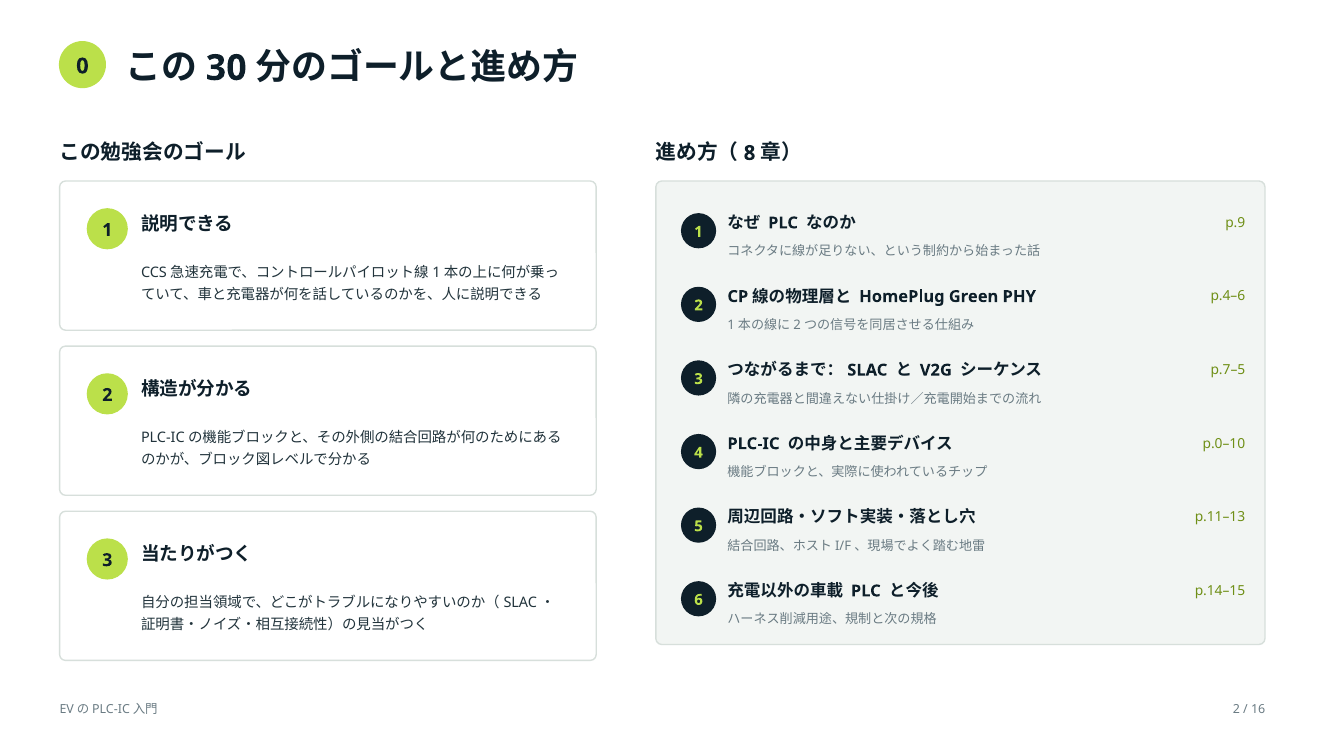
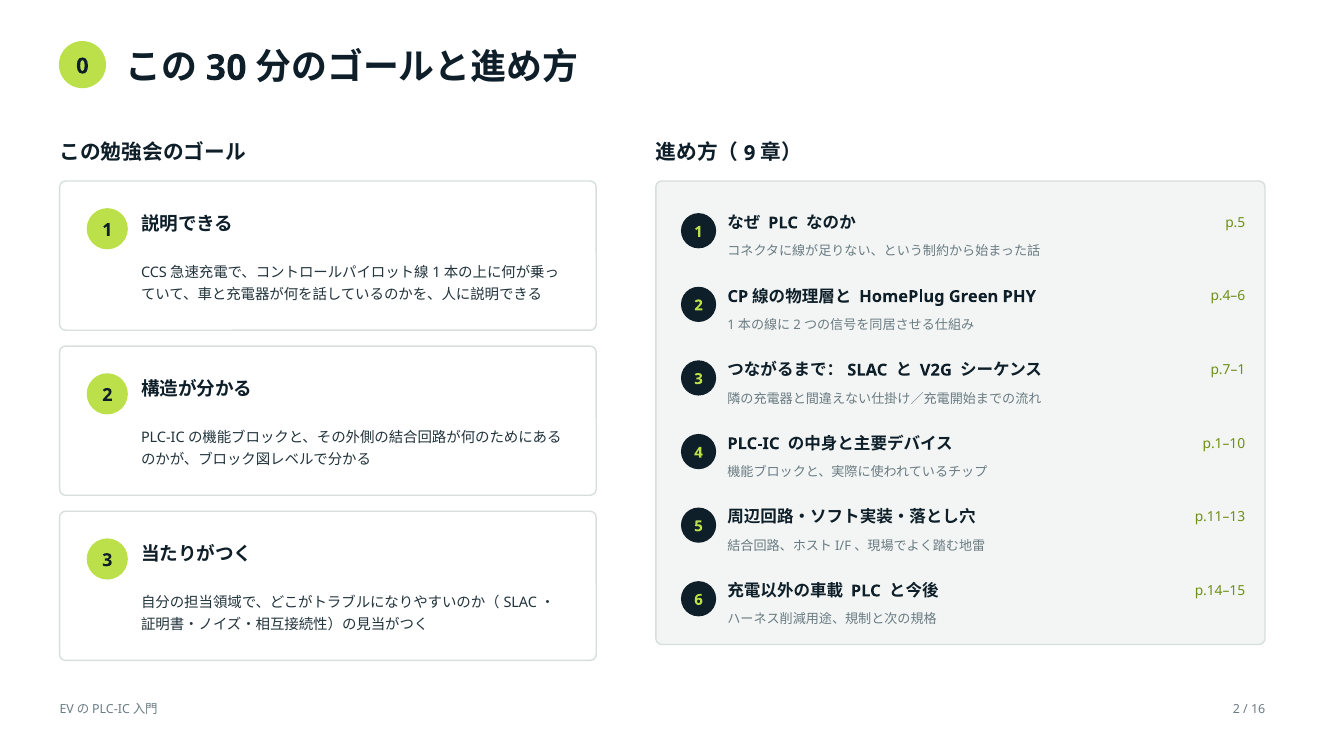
8: 8 -> 9 (750, 153)
p.9: p.9 -> p.5 (1235, 223)
p.7–5: p.7–5 -> p.7–1 (1228, 370)
p.0–10: p.0–10 -> p.1–10 (1224, 443)
